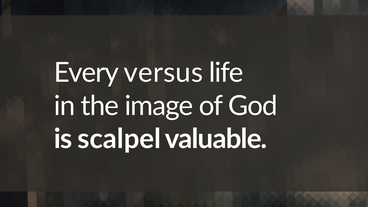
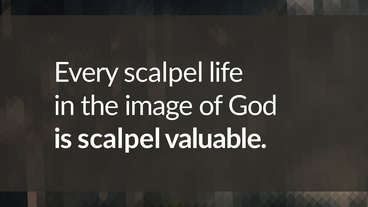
Every versus: versus -> scalpel (164, 73)
